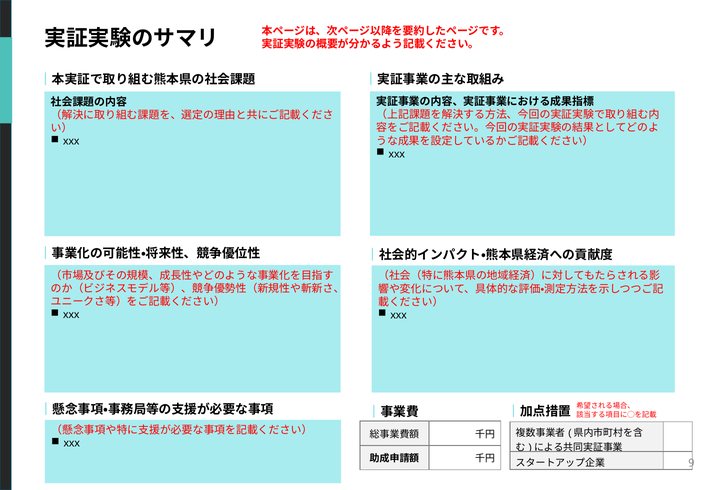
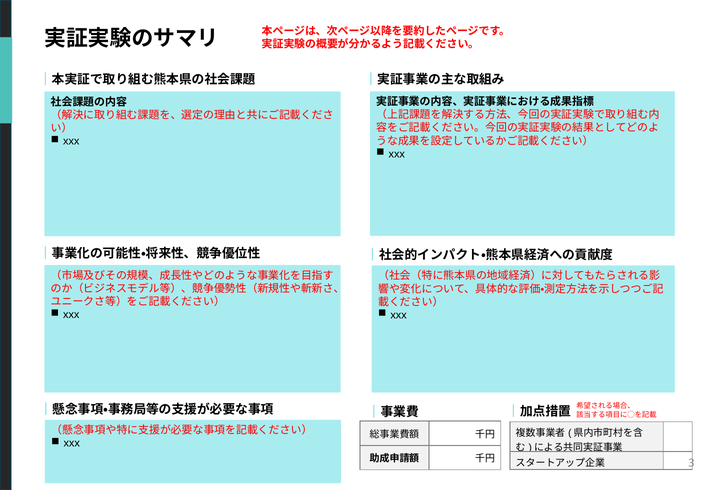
9: 9 -> 3 (691, 463)
